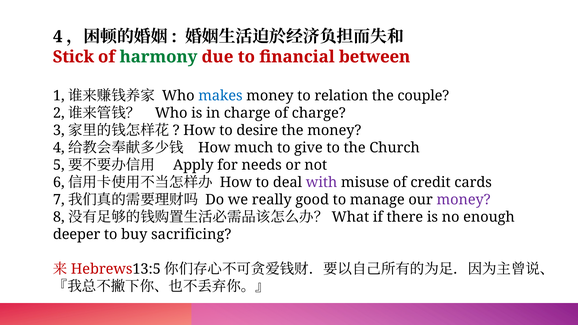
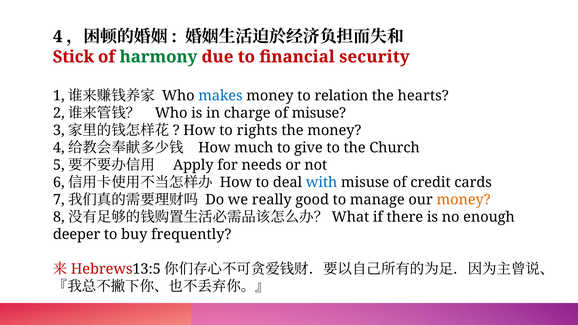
between: between -> security (374, 57)
couple: couple -> hearts (423, 96)
of charge: charge -> misuse (319, 113)
desire: desire -> rights (257, 130)
with colour: purple -> blue (322, 182)
money colour: purple -> orange (464, 200)
sacrificing: sacrificing -> frequently (191, 234)
